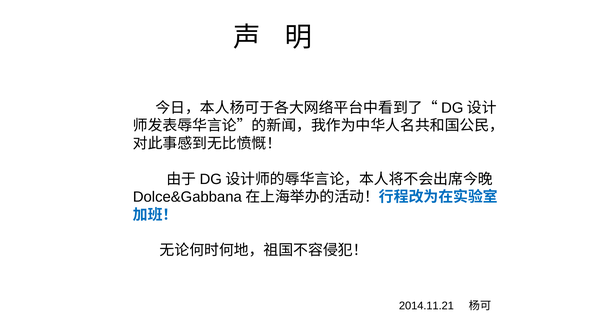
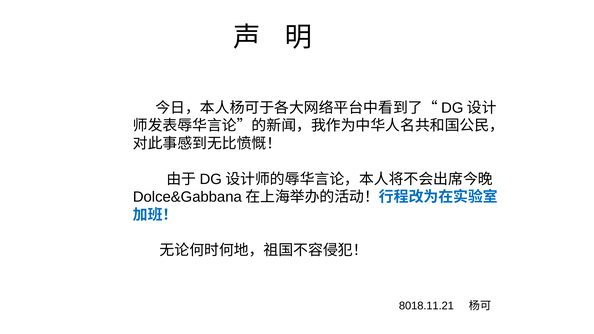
2014.11.21: 2014.11.21 -> 8018.11.21 (426, 306)
